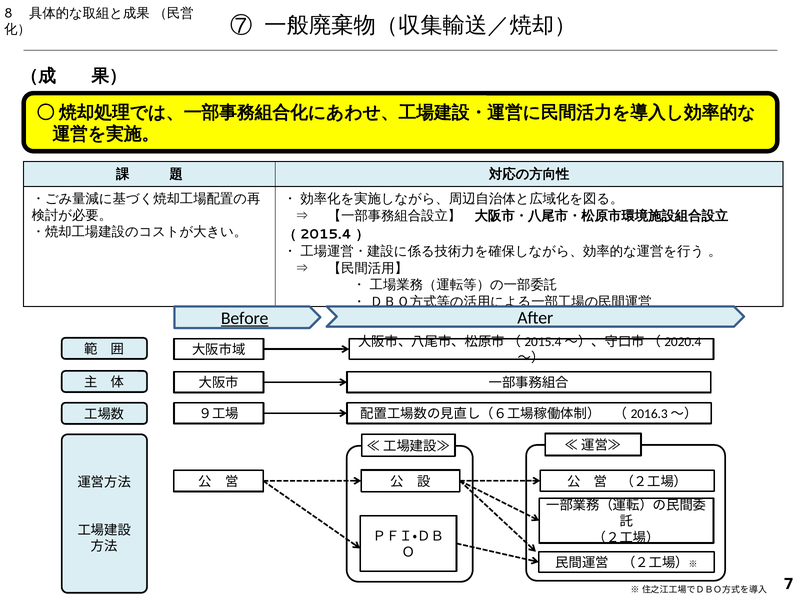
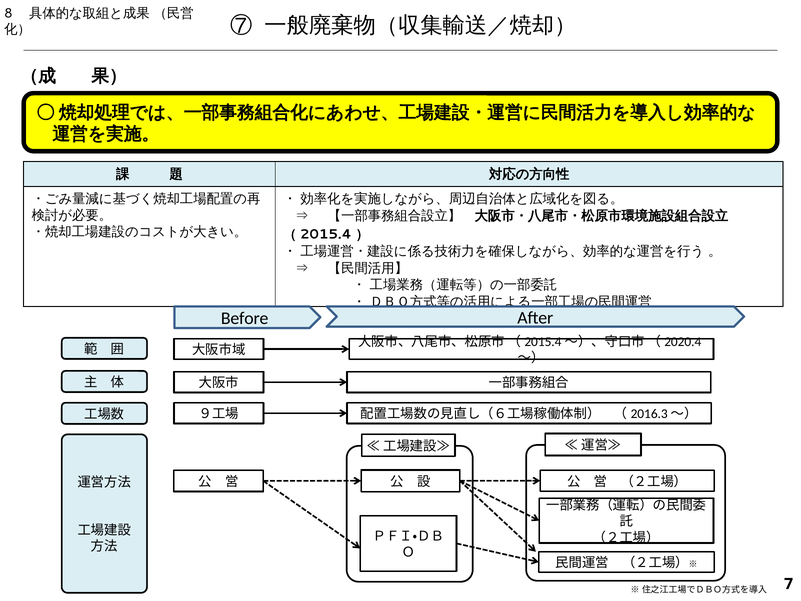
Before underline: present -> none (245, 318)
